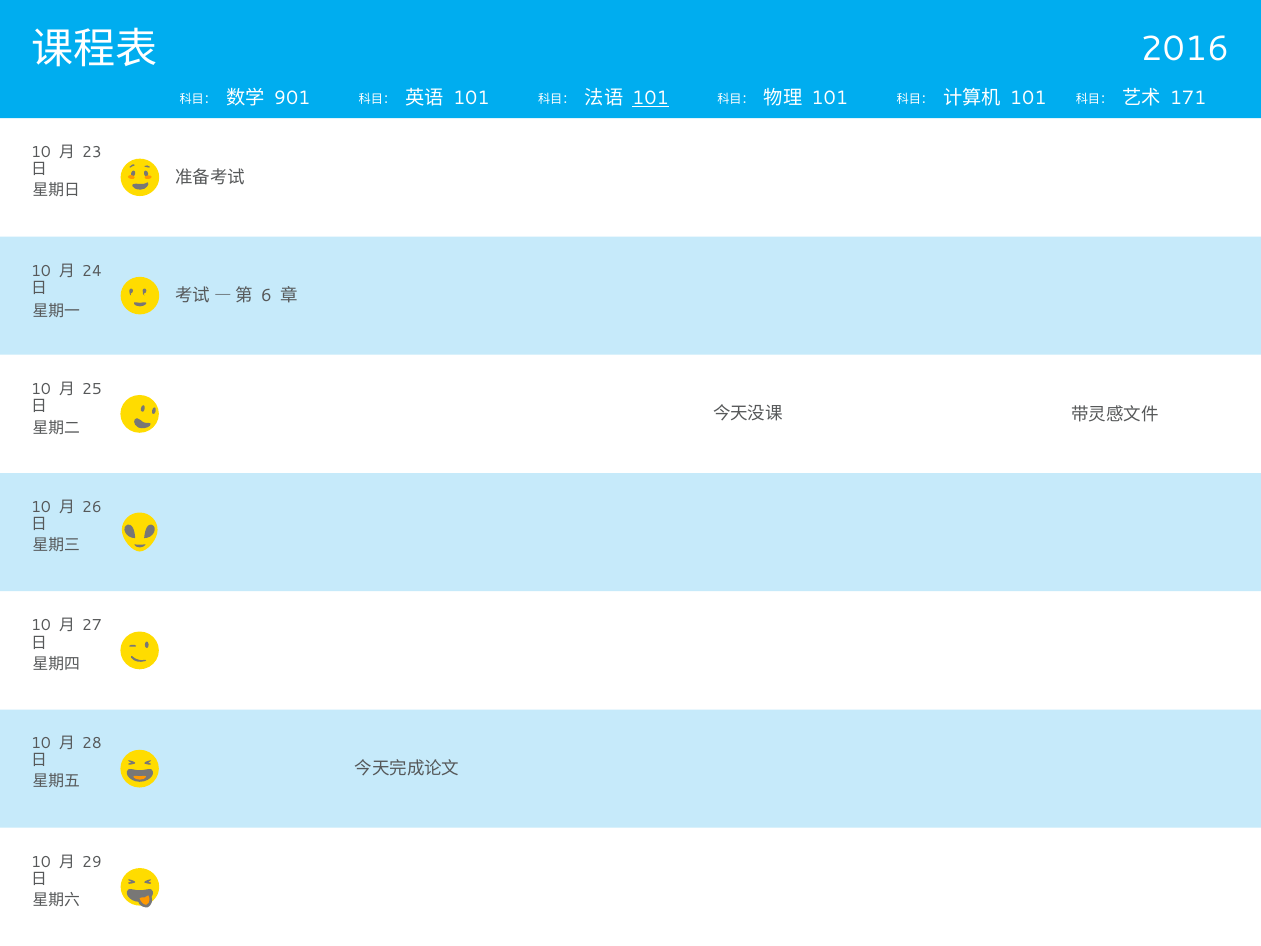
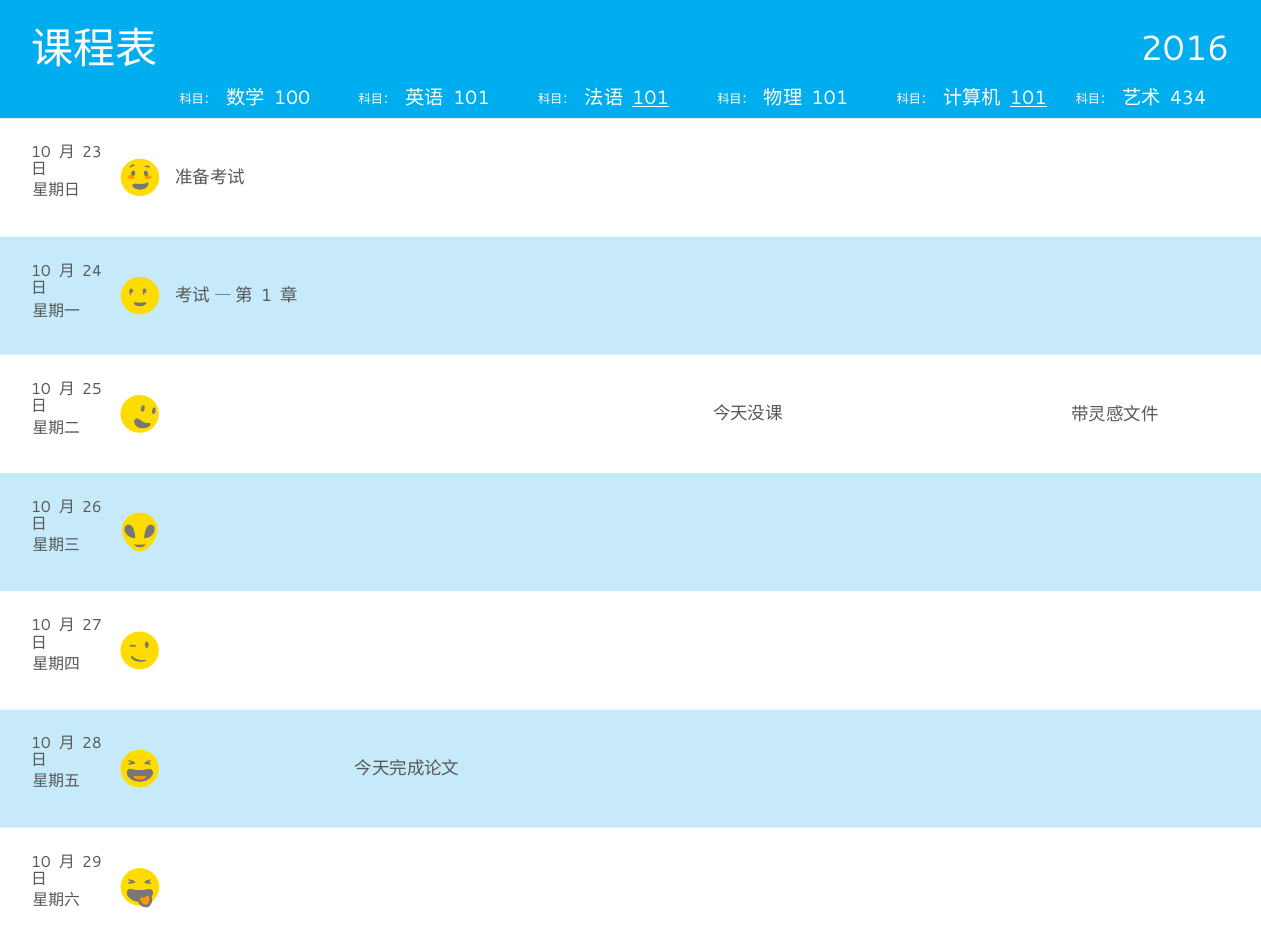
901: 901 -> 100 (292, 99)
101 underline: none -> present (1028, 99)
171: 171 -> 434 (1188, 99)
6: 6 -> 1 (267, 296)
